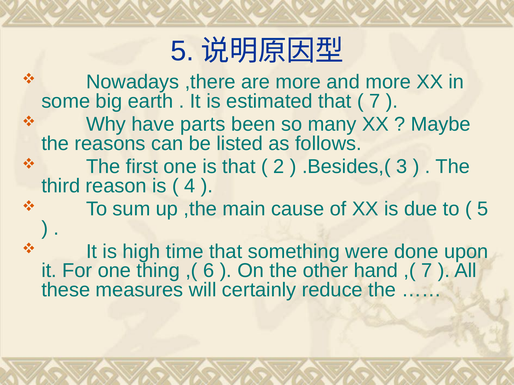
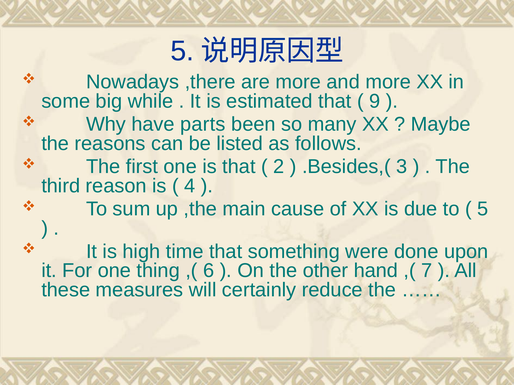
earth: earth -> while (151, 101)
7: 7 -> 9 (375, 101)
